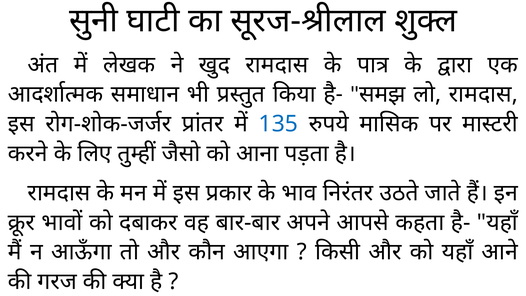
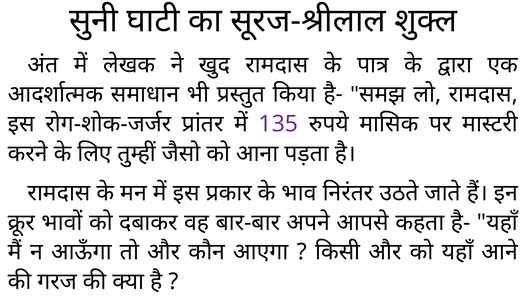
135 colour: blue -> purple (278, 124)
